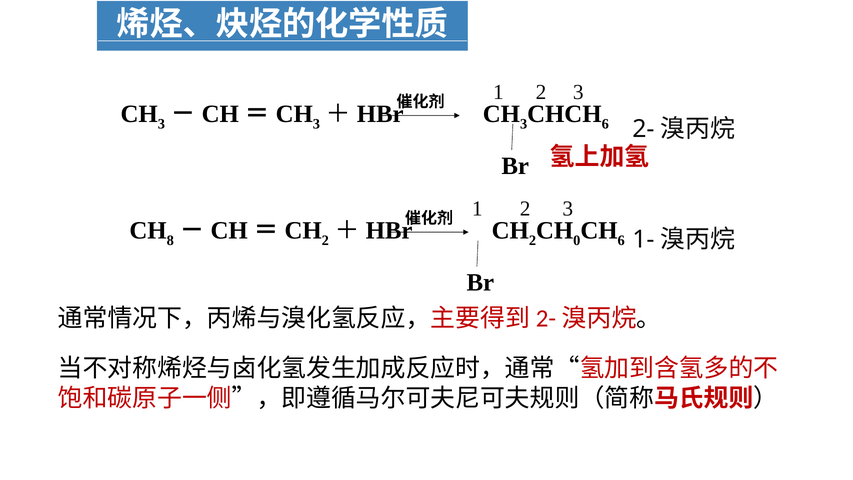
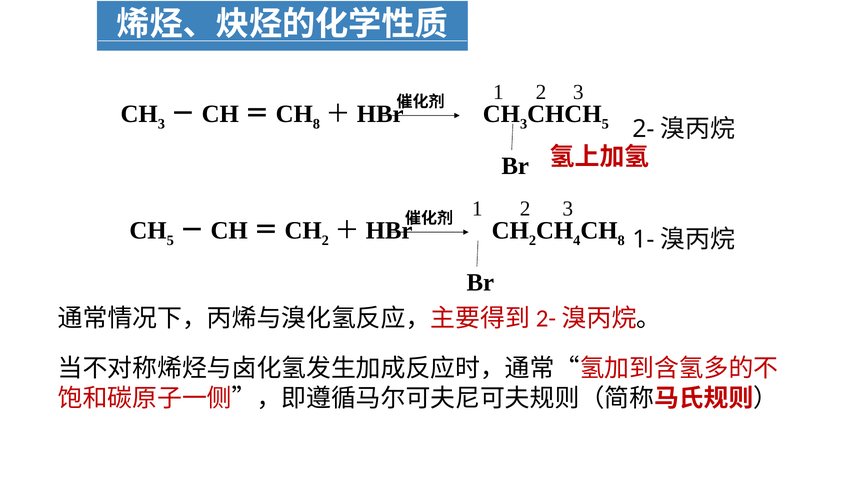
3: 3 -> 8 (316, 124)
6: 6 -> 5 (605, 124)
8: 8 -> 5 (170, 240)
0: 0 -> 4 (577, 240)
6: 6 -> 8 (621, 240)
